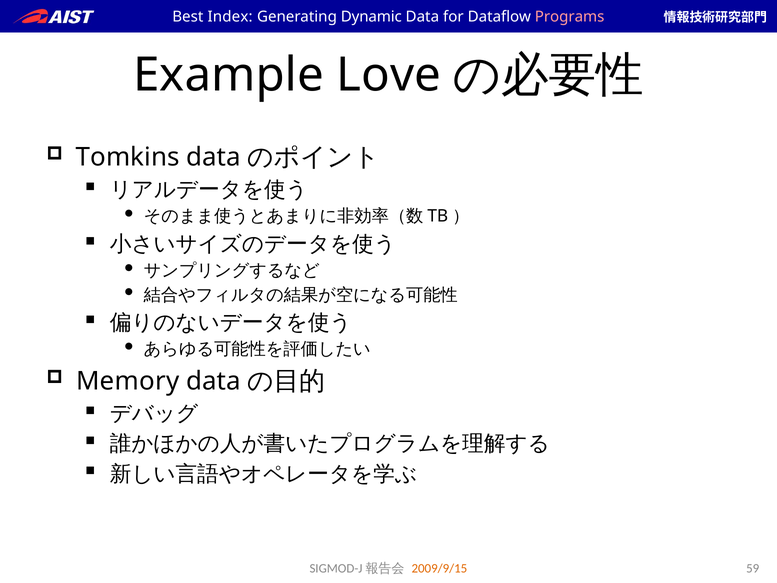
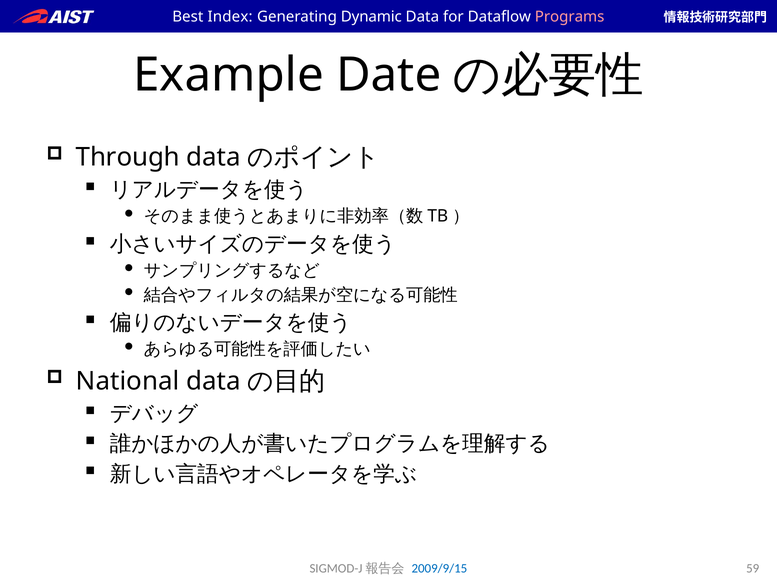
Love: Love -> Date (389, 75)
Tomkins: Tomkins -> Through (128, 157)
Memory: Memory -> National (128, 381)
2009/9/15 colour: orange -> blue (439, 568)
